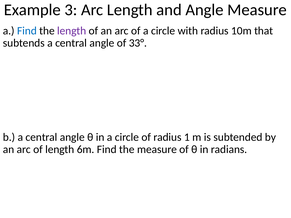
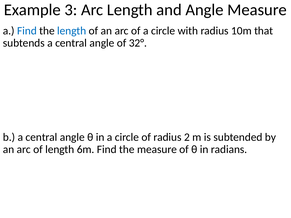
length colour: purple -> blue (72, 31)
33°: 33° -> 32° (138, 43)
1: 1 -> 2 (187, 137)
